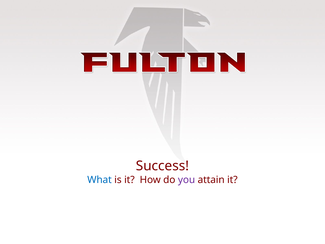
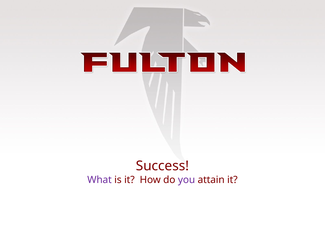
What colour: blue -> purple (100, 180)
